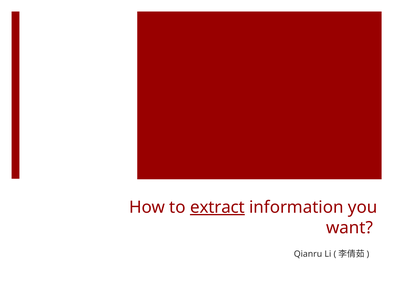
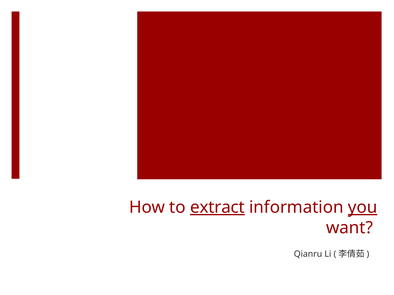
you underline: none -> present (363, 208)
